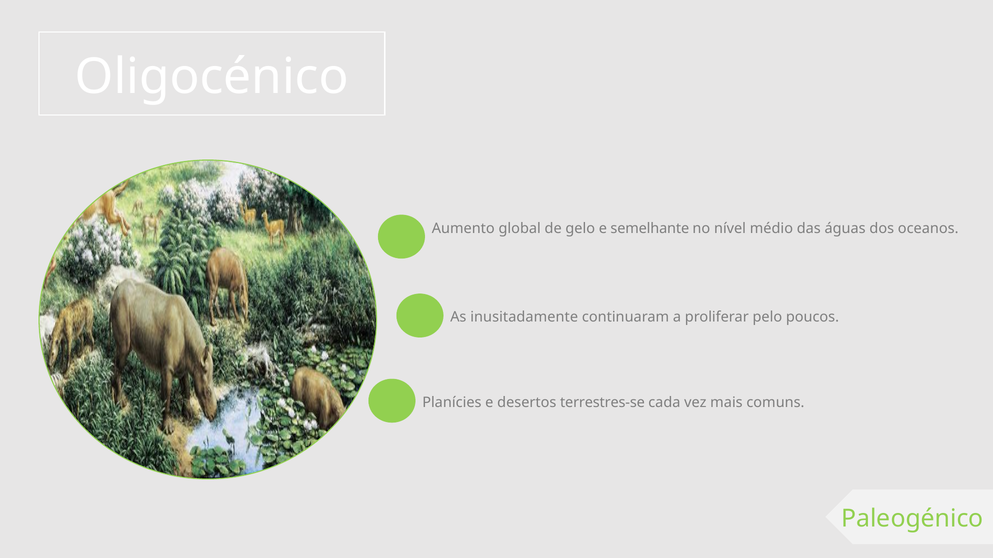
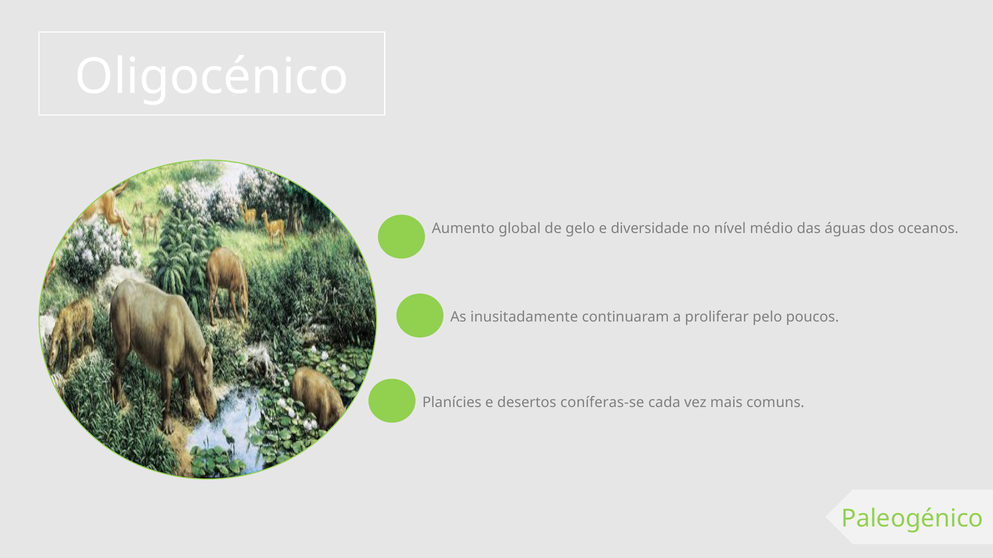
semelhante: semelhante -> diversidade (650, 229)
terrestres-se: terrestres-se -> coníferas-se (602, 403)
